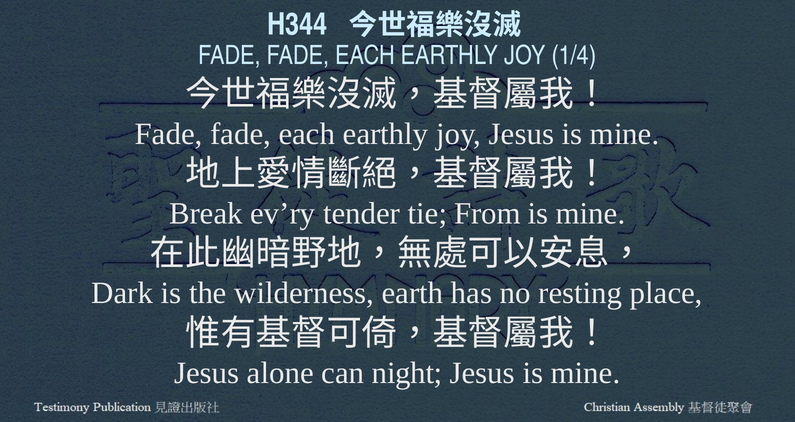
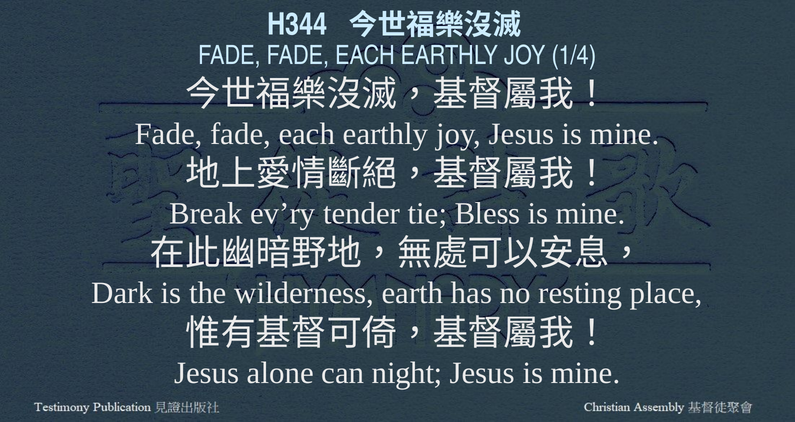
From: From -> Bless (488, 213)
